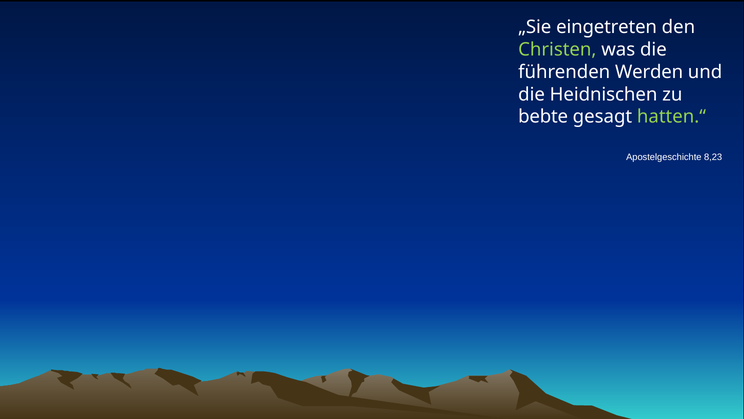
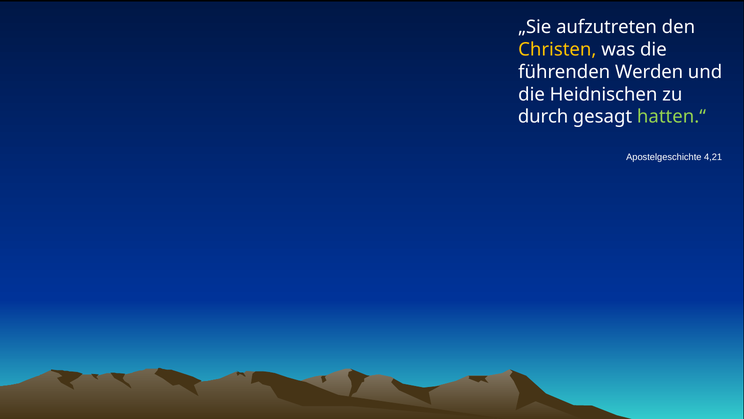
eingetreten: eingetreten -> aufzutreten (607, 27)
Christen colour: light green -> yellow (557, 50)
bebte: bebte -> durch (543, 117)
8,23: 8,23 -> 4,21 (713, 157)
